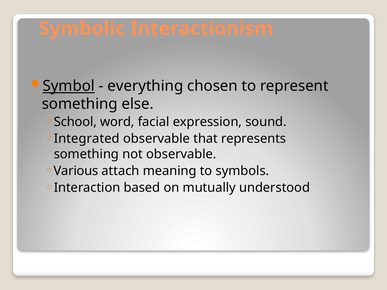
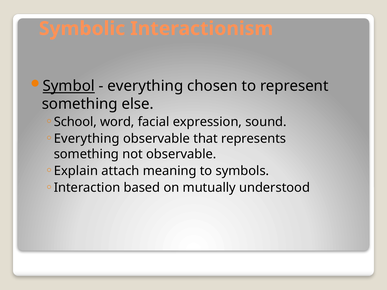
Integrated: Integrated -> Everything (87, 139)
Various: Various -> Explain (76, 171)
